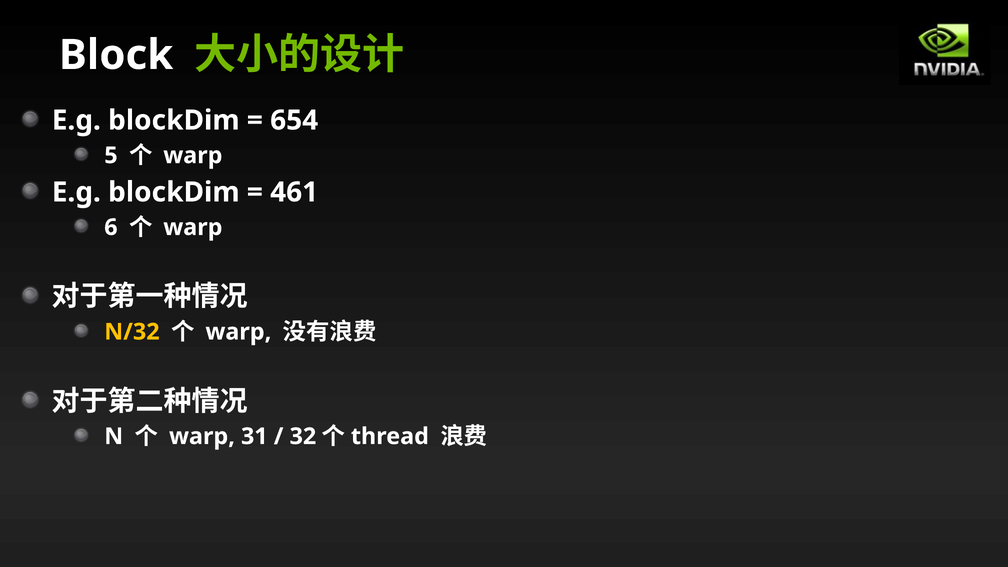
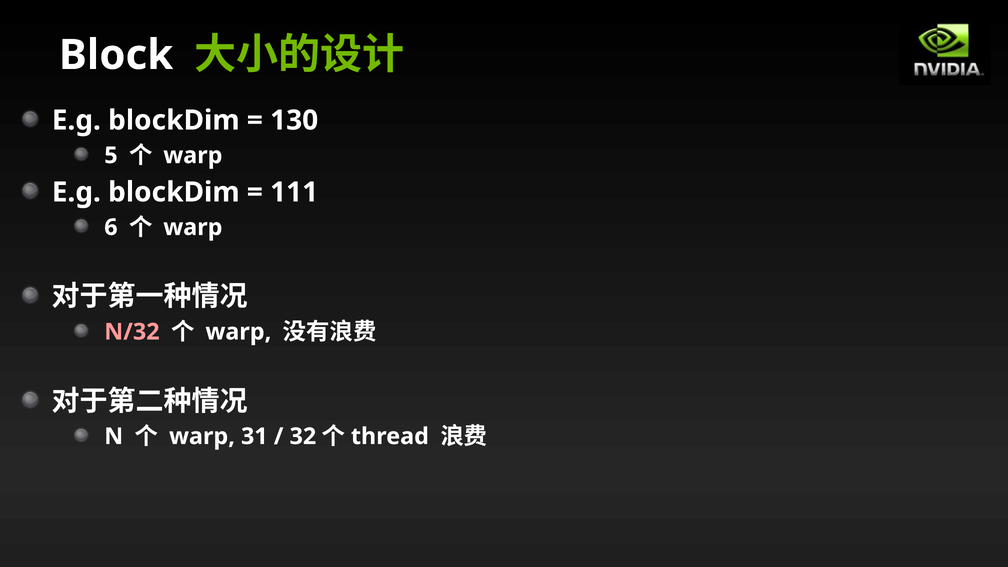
654: 654 -> 130 (294, 120)
461: 461 -> 111 (294, 192)
N/32 colour: yellow -> pink (132, 332)
